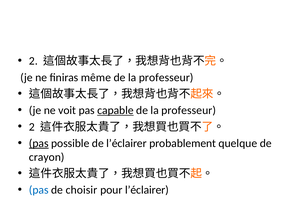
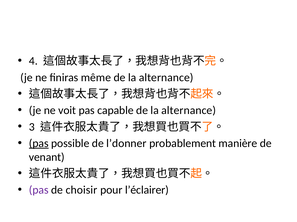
2: 2 -> 4 (33, 61)
professeur: professeur -> alternance (166, 78)
capable underline: present -> none (115, 111)
professeur: professeur -> alternance (189, 111)
2: 2 -> 3 (32, 127)
de l’éclairer: l’éclairer -> l’donner (126, 144)
quelque: quelque -> manière (238, 144)
crayon: crayon -> venant (47, 158)
pas colour: blue -> purple (39, 191)
